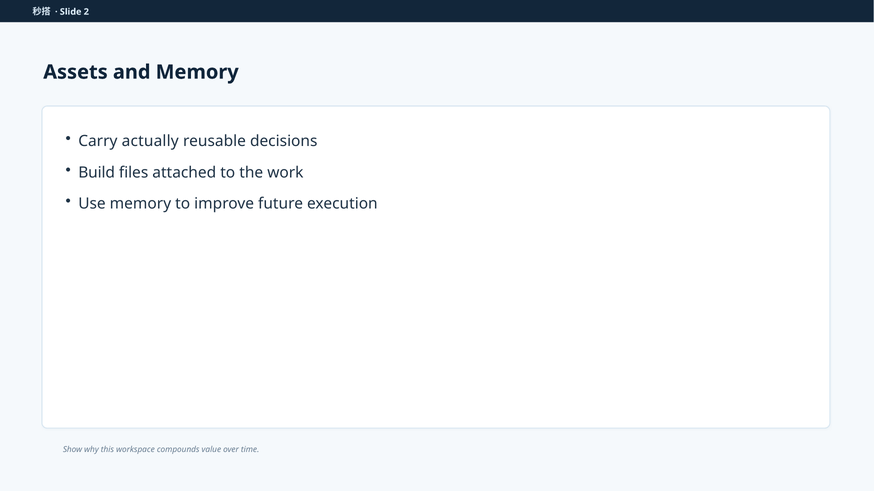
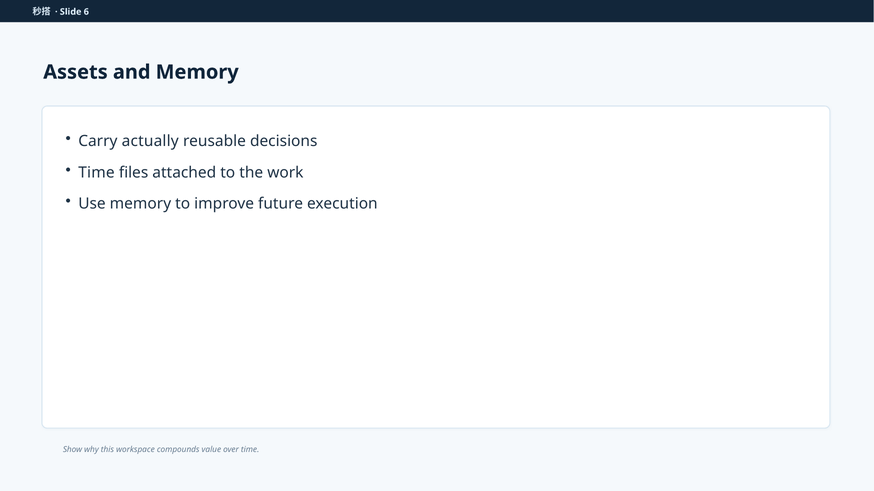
2: 2 -> 6 (86, 12)
Build: Build -> Time (96, 173)
